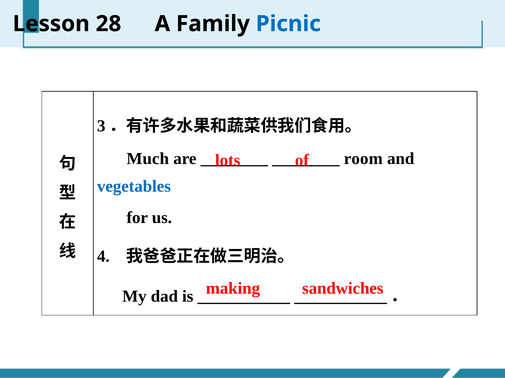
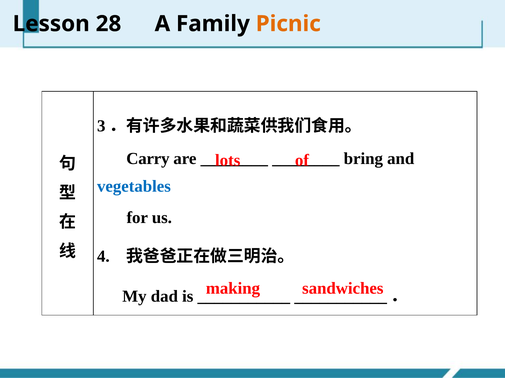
Picnic colour: blue -> orange (288, 24)
Much: Much -> Carry (148, 159)
room: room -> bring (363, 159)
